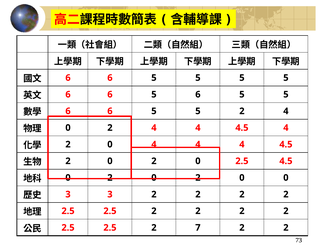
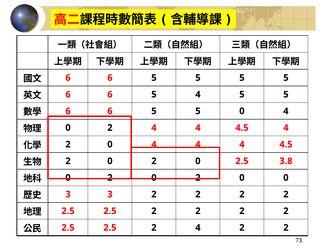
5 6: 6 -> 4 (198, 94)
5 2: 2 -> 0 (242, 111)
2.5 4.5: 4.5 -> 3.8 (286, 161)
2.5 2 7: 7 -> 4 (198, 227)
